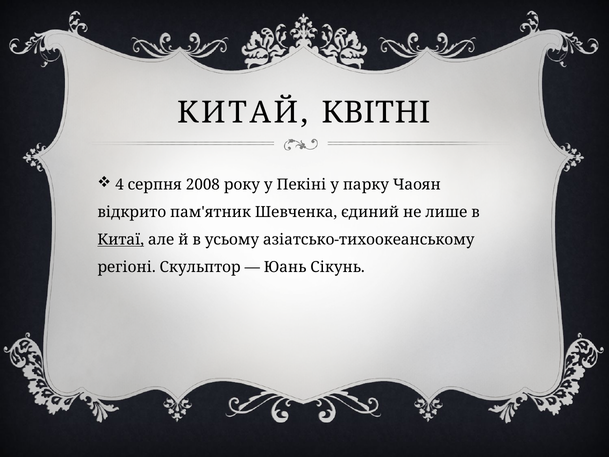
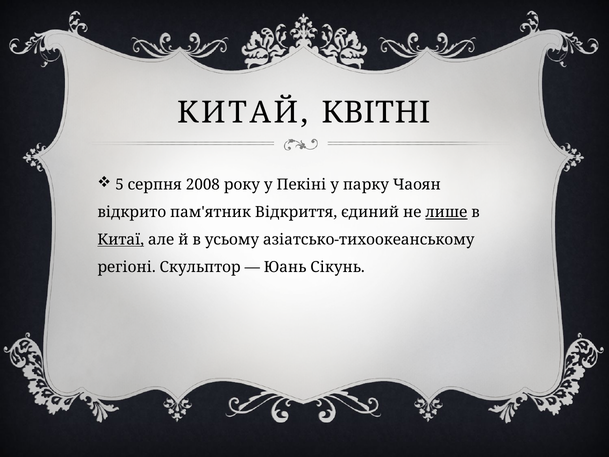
4: 4 -> 5 (120, 185)
Шевченка: Шевченка -> Відкриття (296, 212)
лише underline: none -> present (446, 212)
